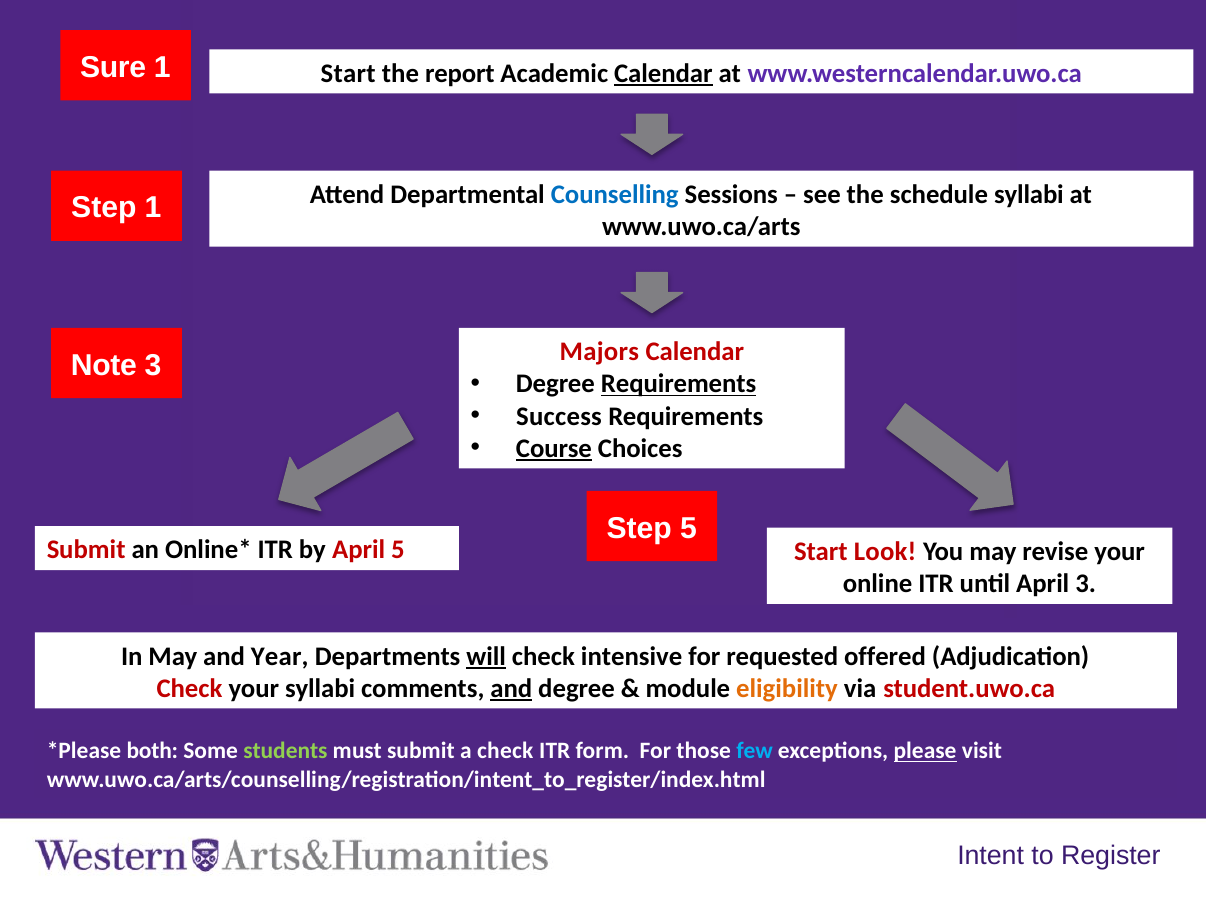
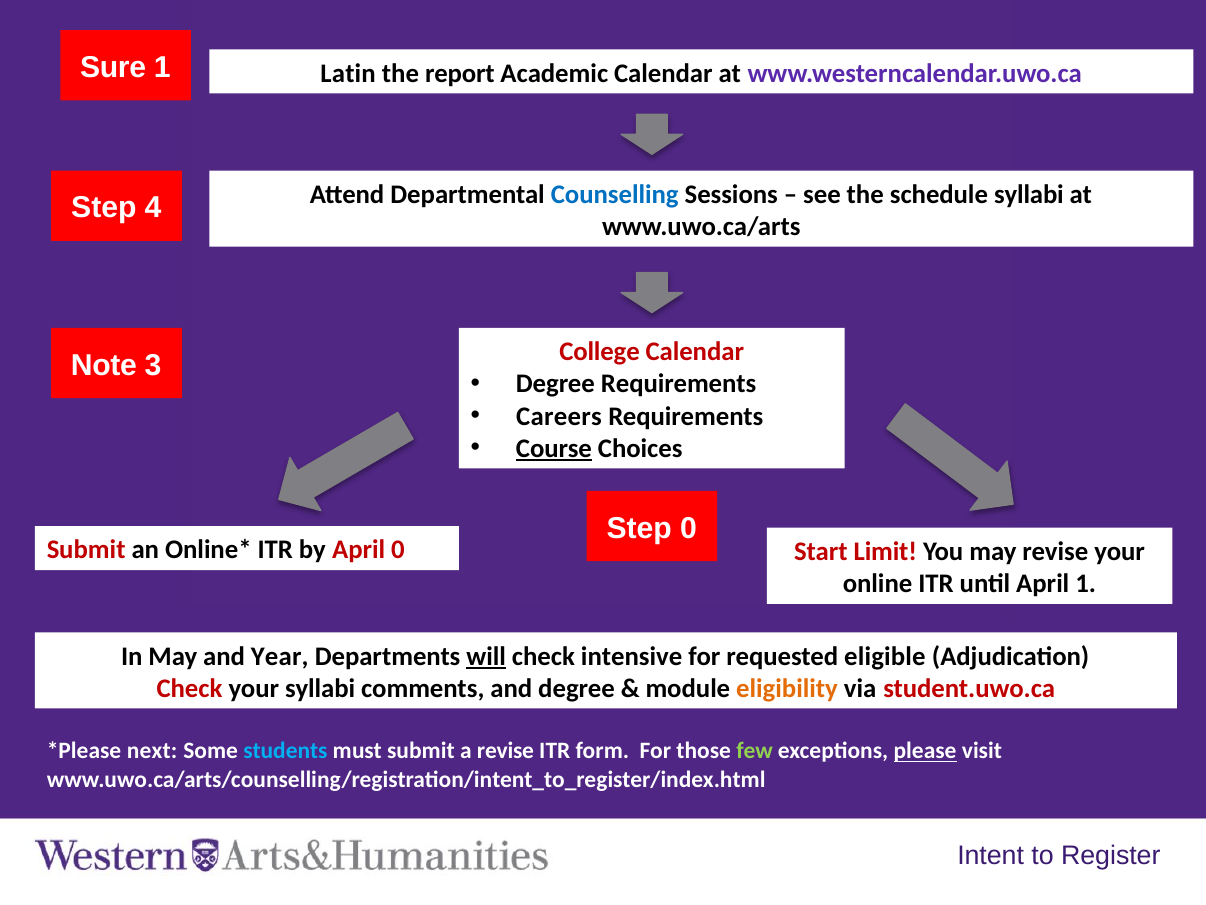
1 Start: Start -> Latin (348, 73)
Calendar underline: present -> none (663, 73)
Step 1: 1 -> 4 (153, 208)
Majors: Majors -> College (600, 352)
Requirements underline: present -> none (679, 384)
Success: Success -> Careers (559, 416)
Step 5: 5 -> 0 (688, 528)
April 5: 5 -> 0 (398, 550)
Look: Look -> Limit (885, 551)
April 3: 3 -> 1 (1086, 583)
offered: offered -> eligible (885, 656)
and underline: present -> none (511, 688)
both: both -> next (152, 751)
students colour: light green -> light blue (285, 751)
a check: check -> revise (505, 751)
few colour: light blue -> light green (755, 751)
